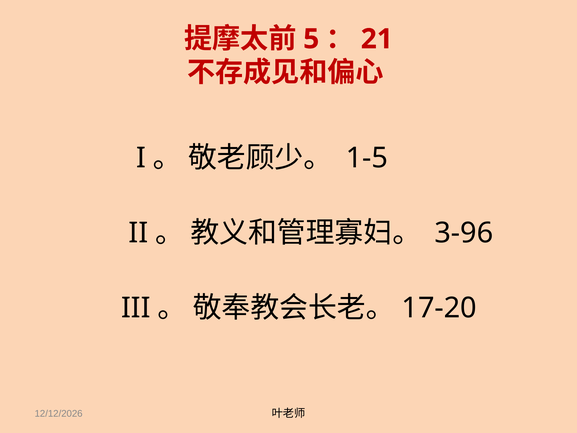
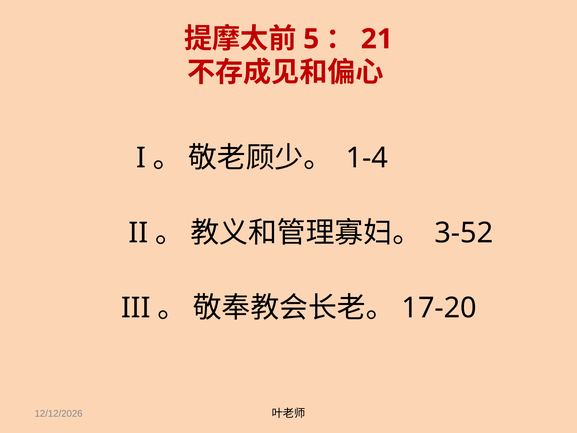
1-5: 1-5 -> 1-4 (367, 158)
3-96: 3-96 -> 3-52 (464, 233)
